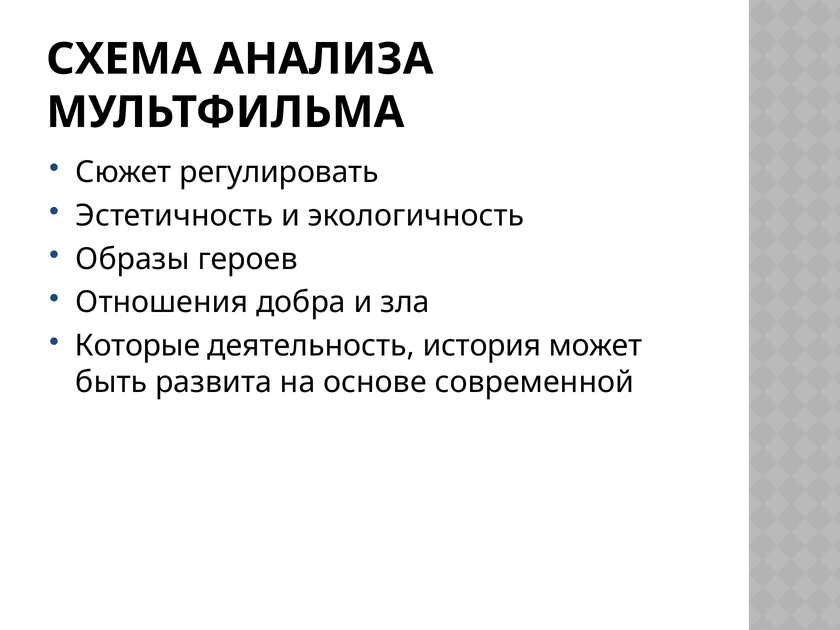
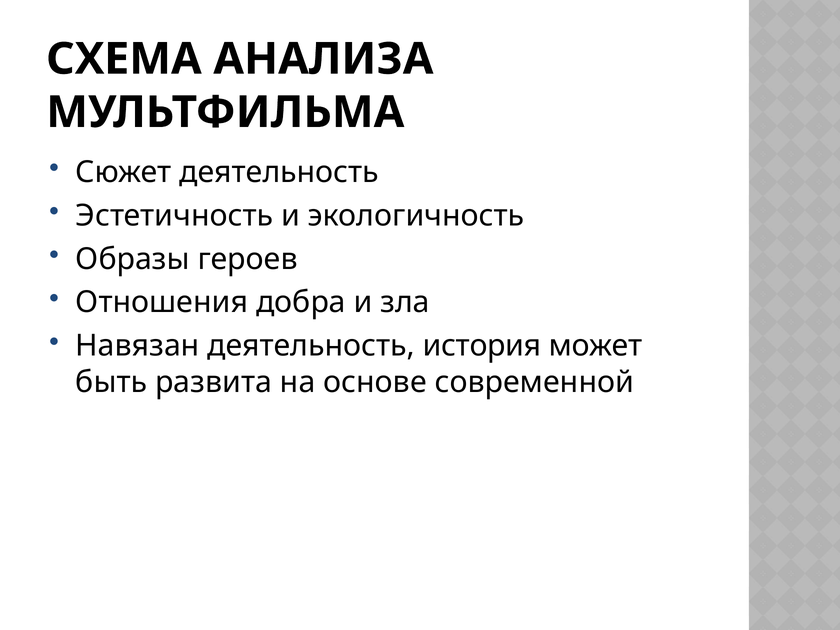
Сюжет регулировать: регулировать -> деятельность (279, 172)
Которые: Которые -> Навязан (138, 346)
